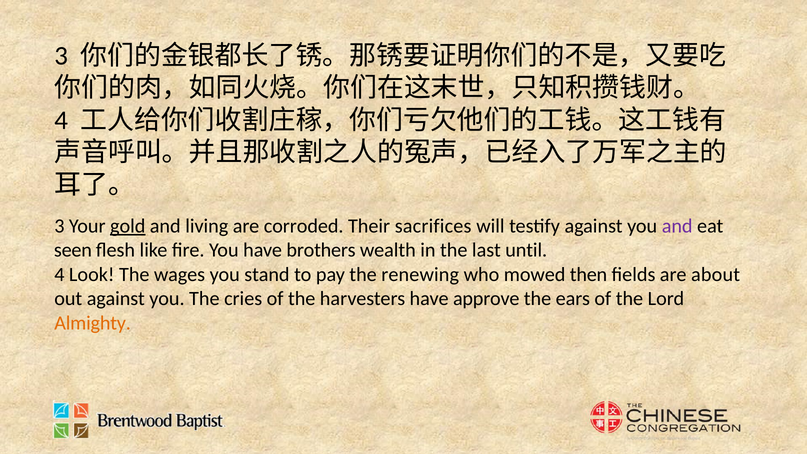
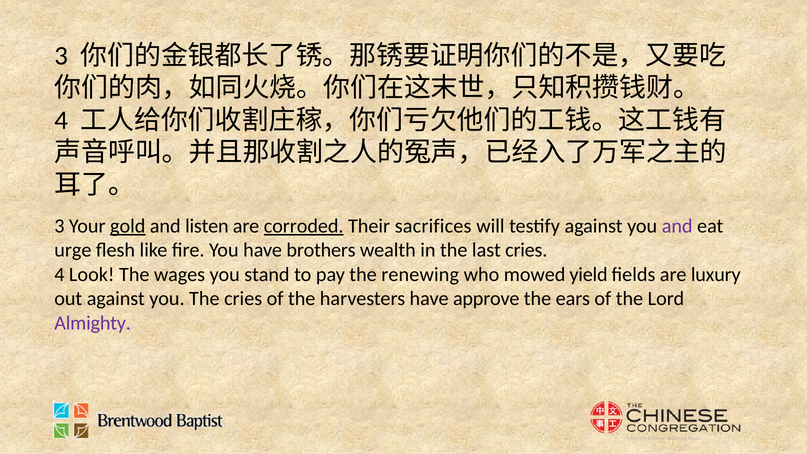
living: living -> listen (207, 226)
corroded underline: none -> present (304, 226)
seen: seen -> urge (73, 250)
last until: until -> cries (526, 250)
then: then -> yield (589, 274)
about: about -> luxury (716, 274)
Almighty colour: orange -> purple (93, 323)
